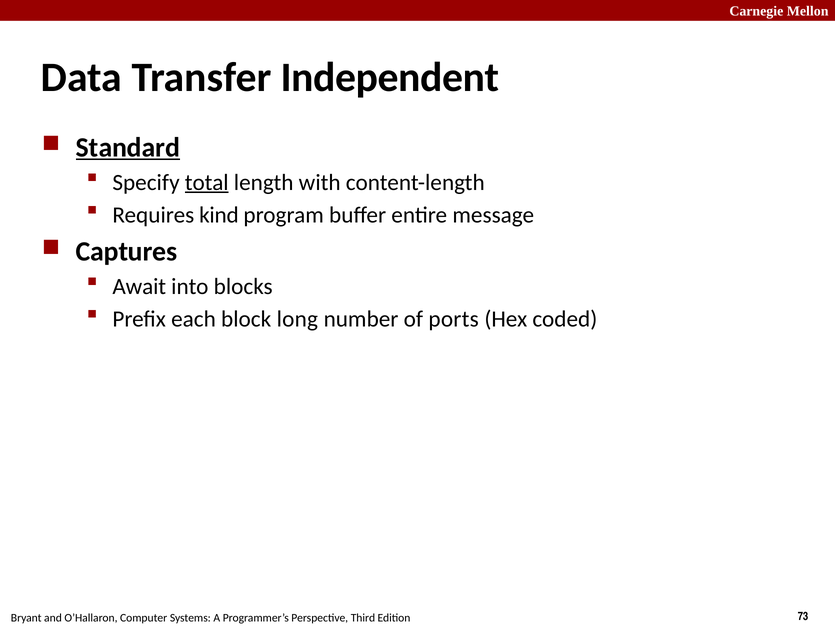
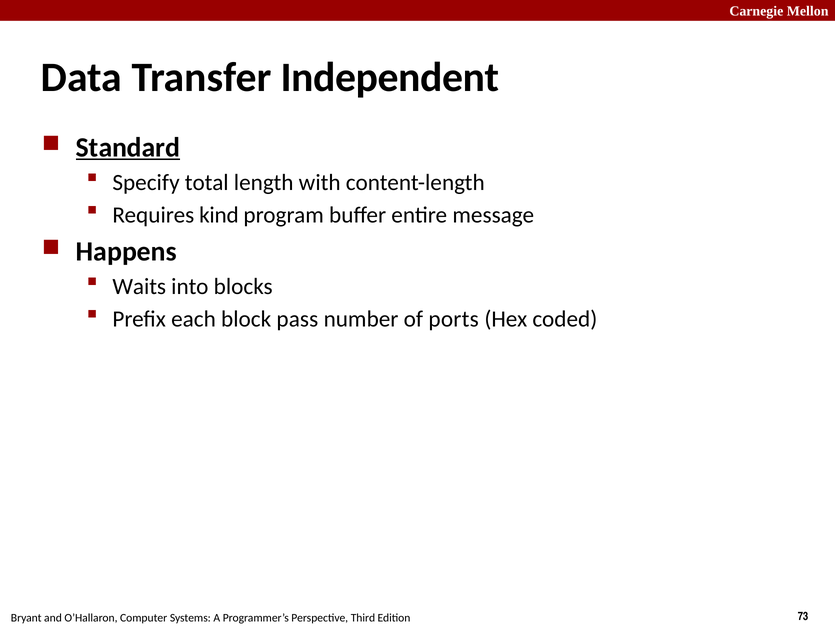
total underline: present -> none (207, 182)
Captures: Captures -> Happens (126, 251)
Await: Await -> Waits (139, 286)
long: long -> pass (297, 319)
